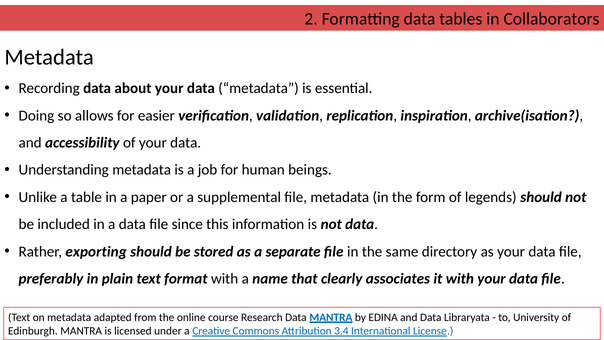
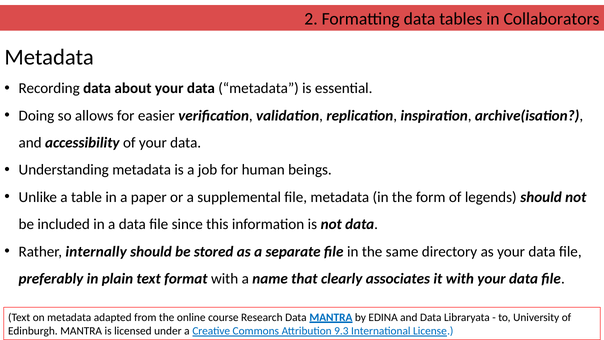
exporting: exporting -> internally (96, 251)
3.4: 3.4 -> 9.3 (341, 331)
